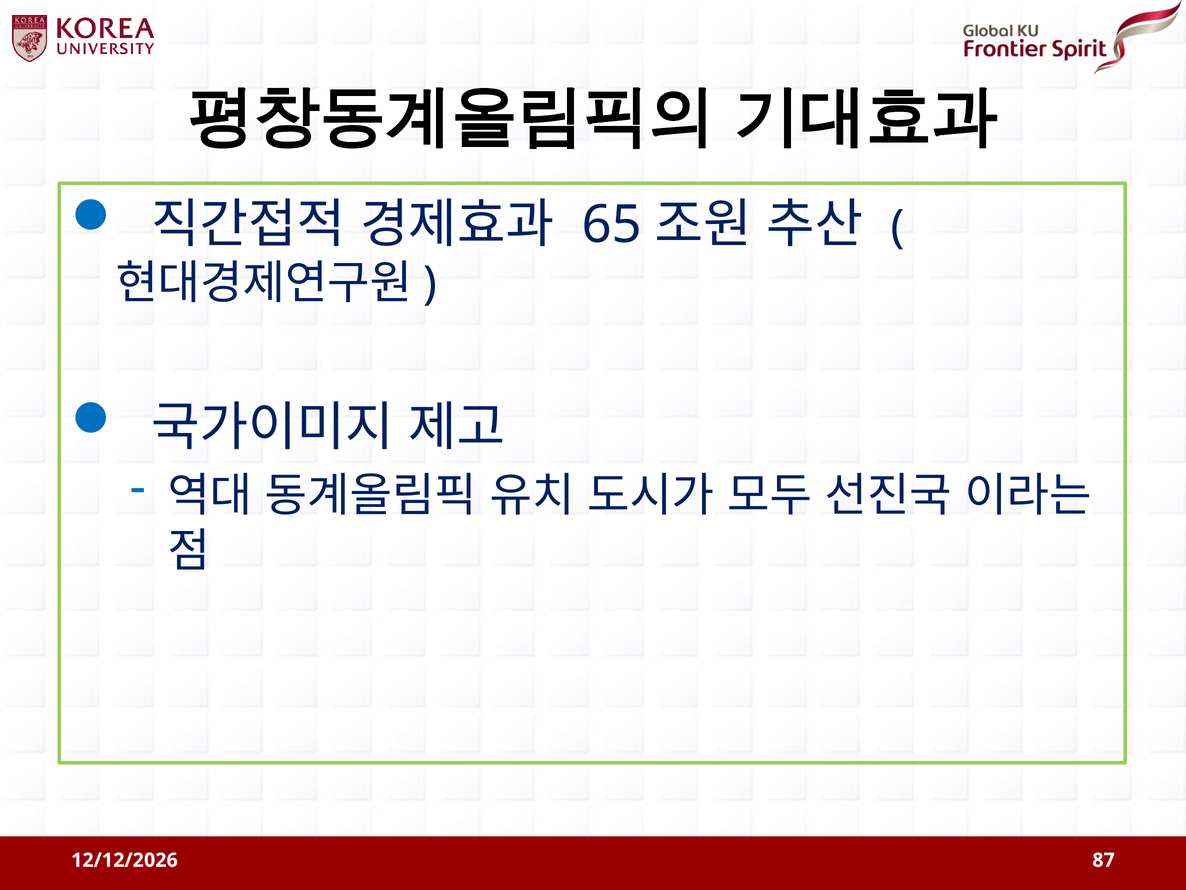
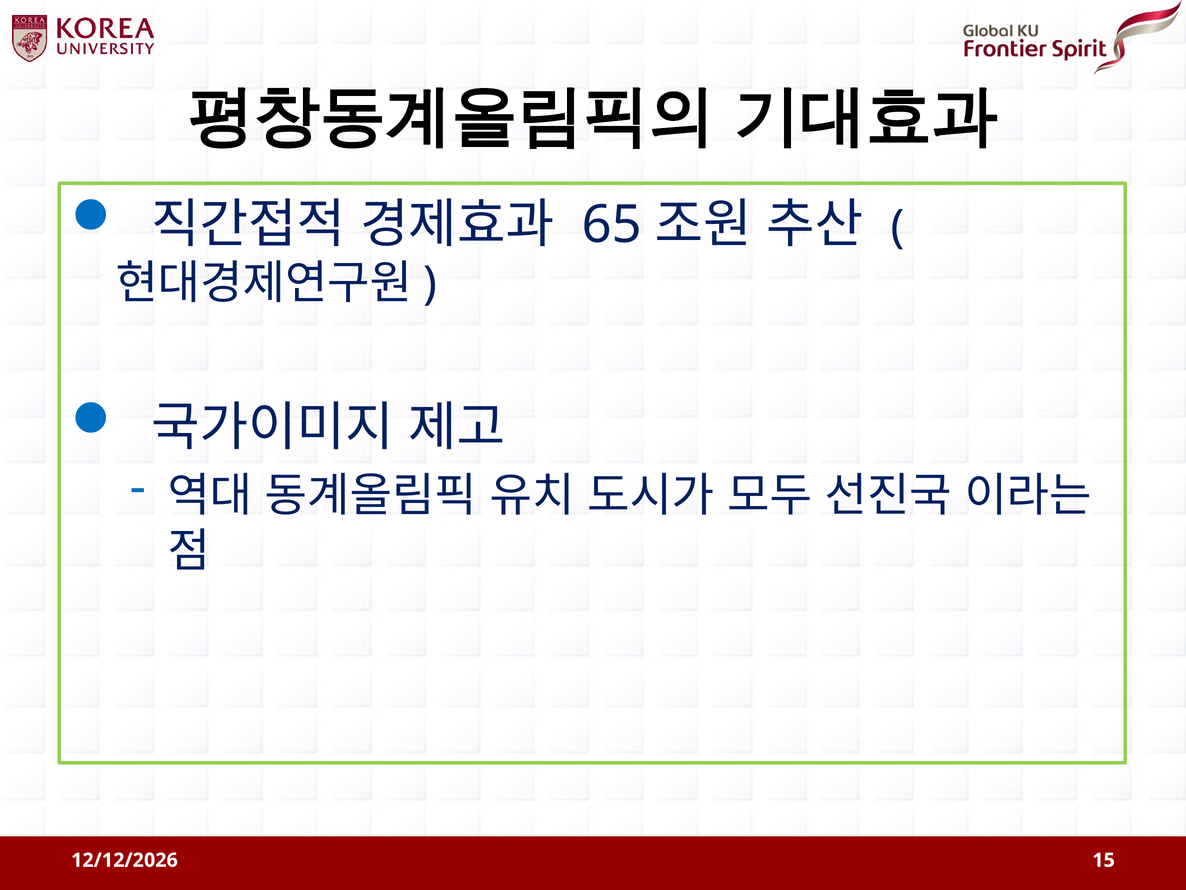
87: 87 -> 15 (1104, 860)
